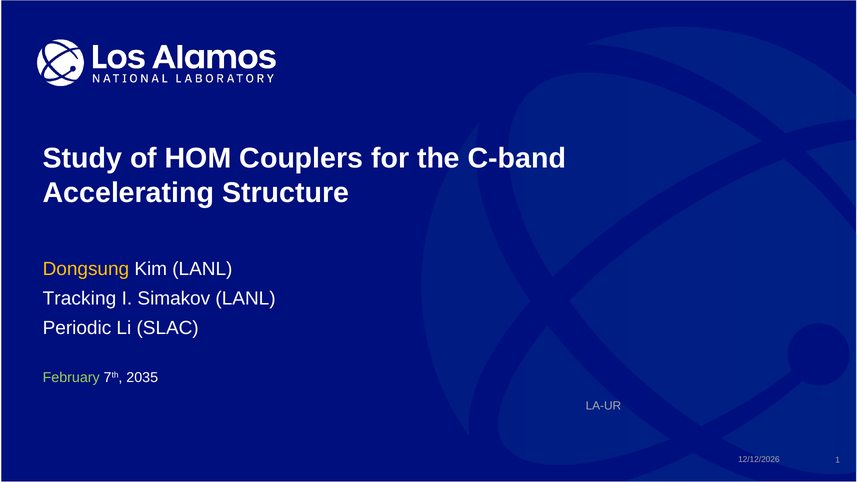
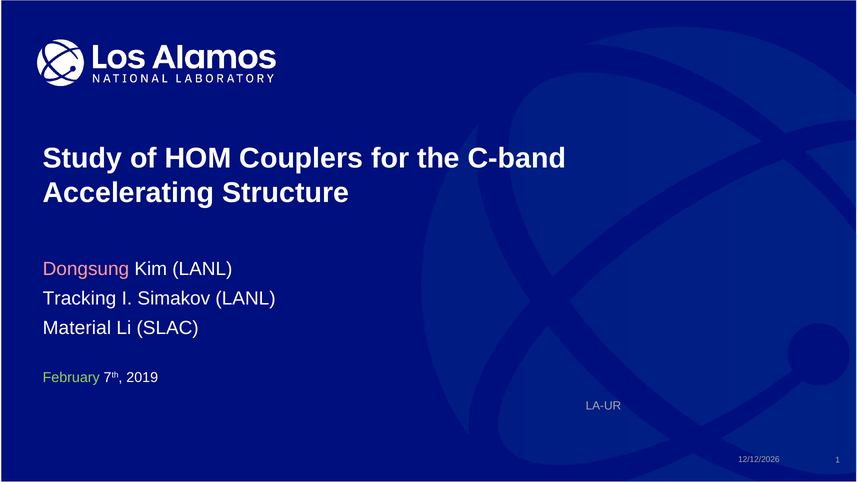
Dongsung colour: yellow -> pink (86, 269)
Periodic: Periodic -> Material (77, 328)
2035: 2035 -> 2019 (142, 377)
